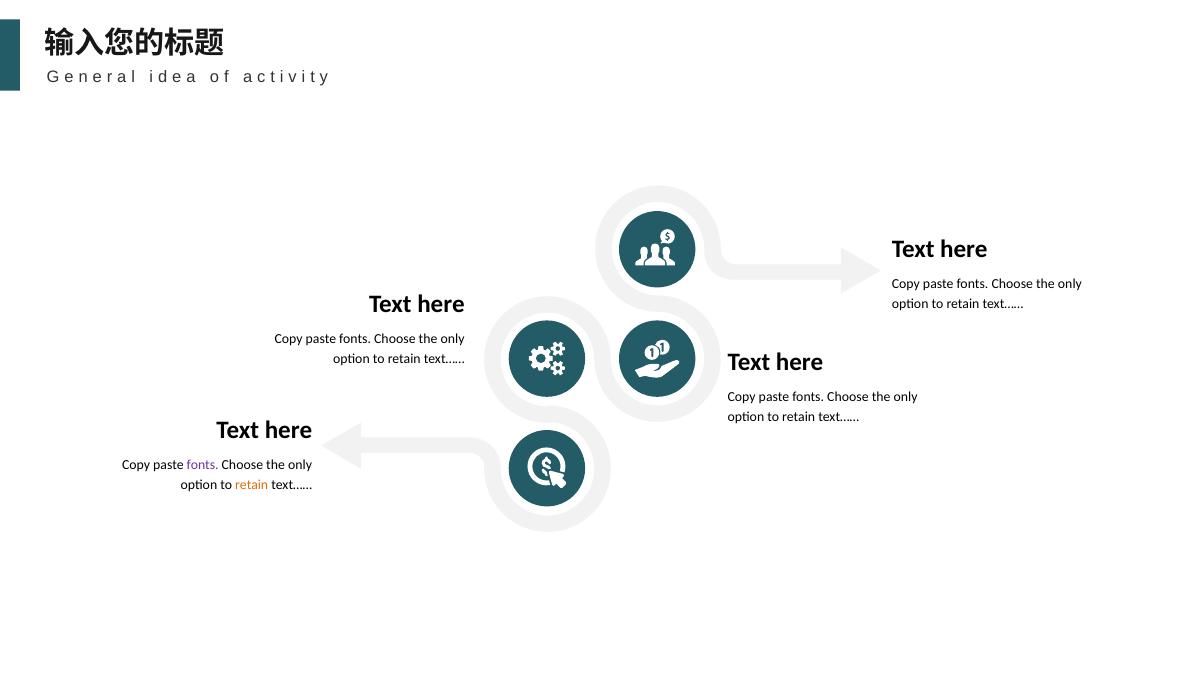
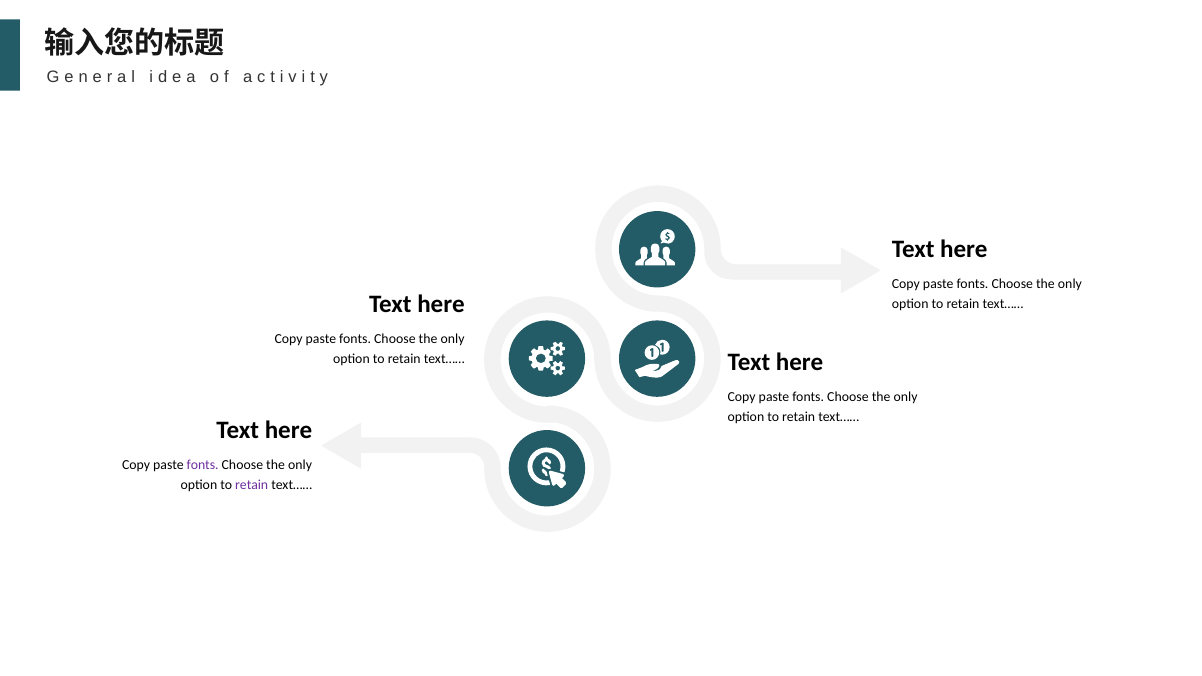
retain colour: orange -> purple (252, 485)
